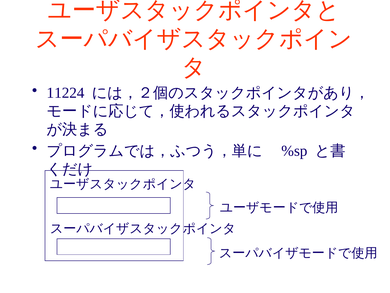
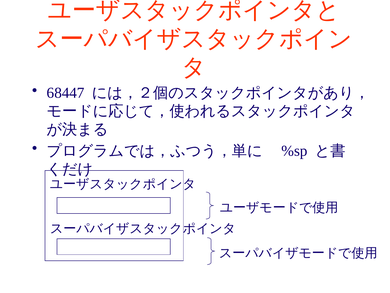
11224: 11224 -> 68447 (66, 93)
